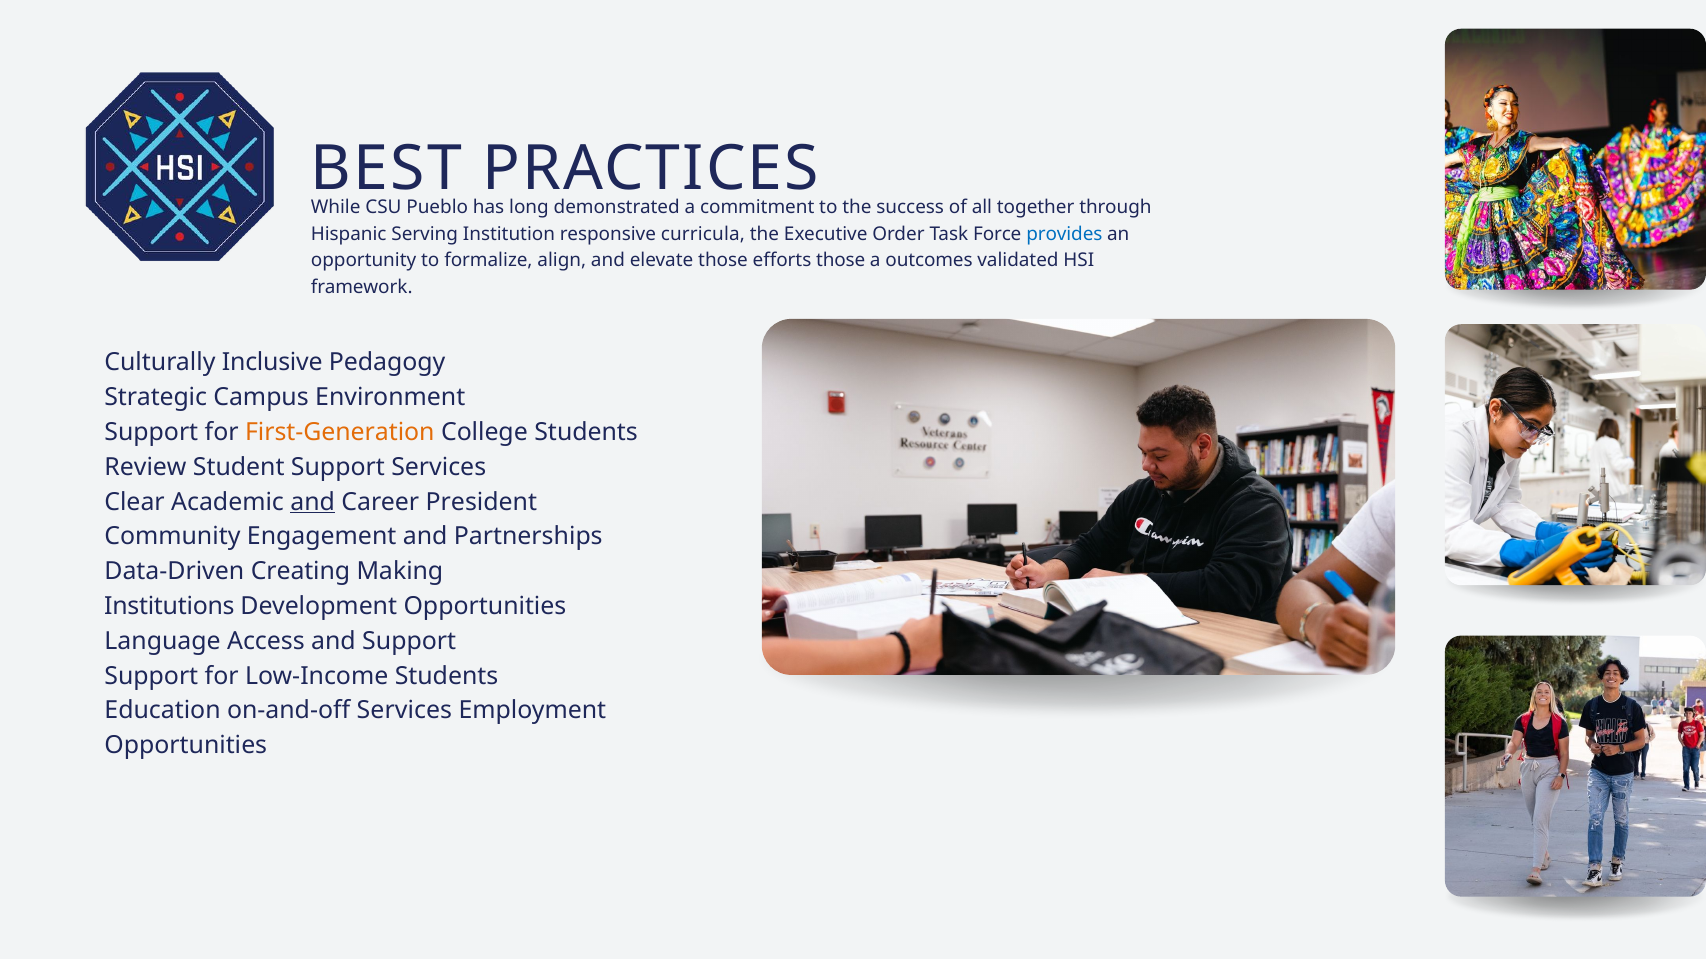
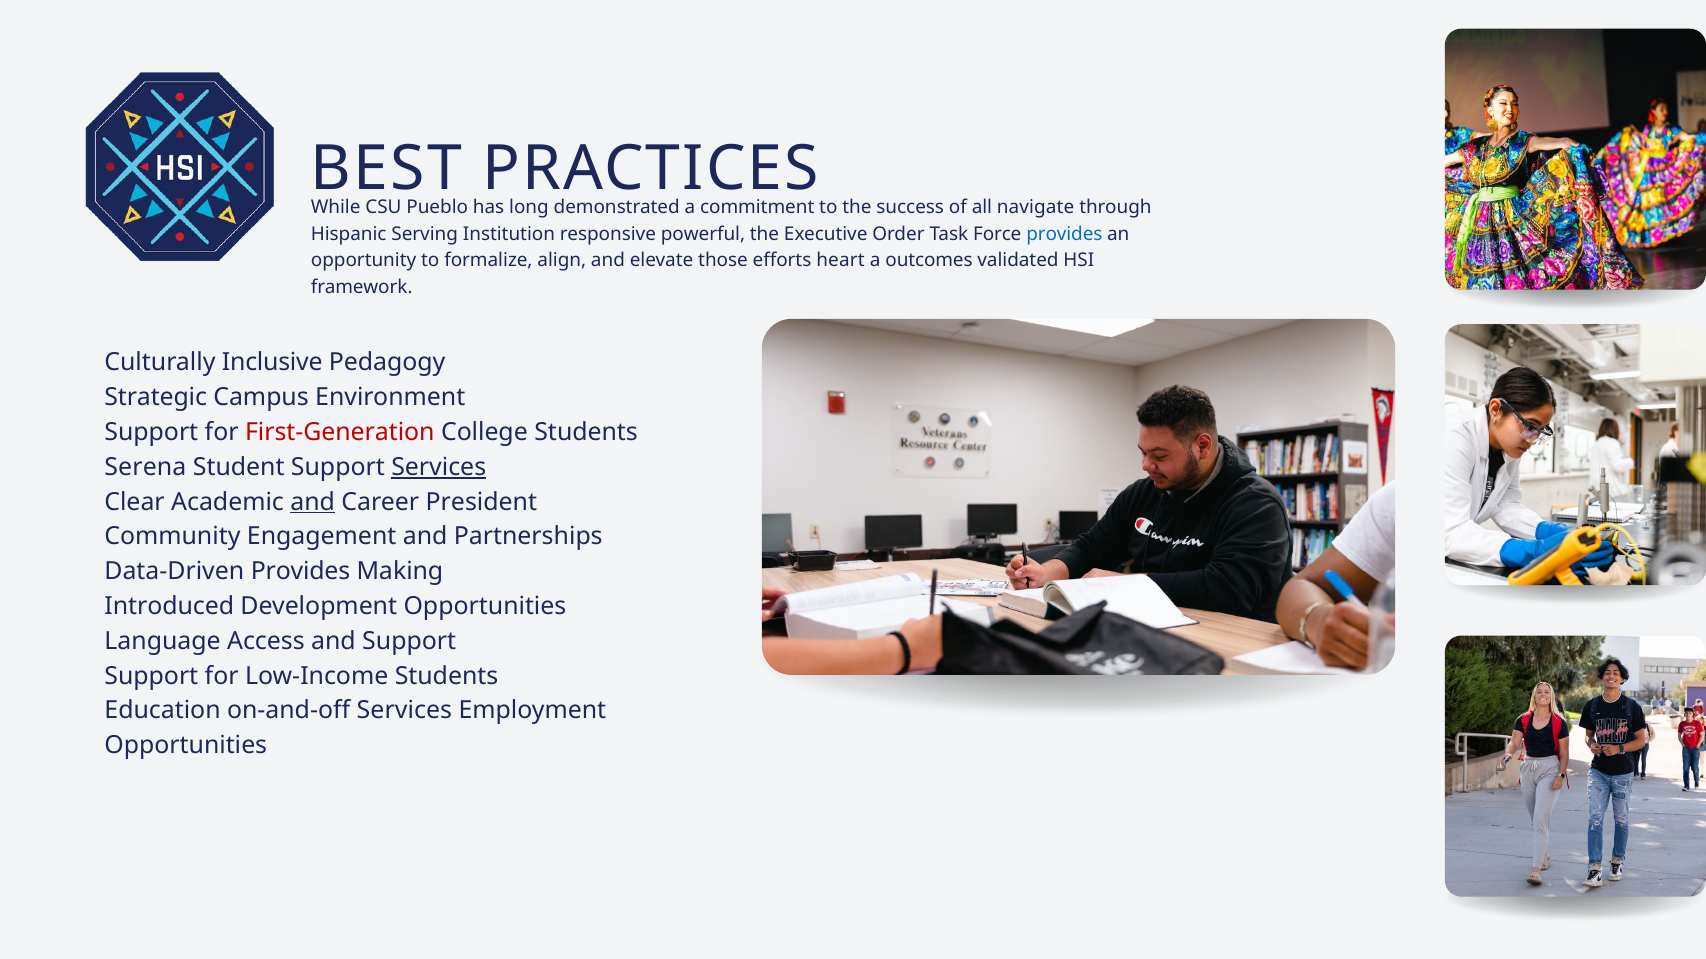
together: together -> navigate (1036, 208)
curricula: curricula -> powerful (703, 234)
efforts those: those -> heart (841, 261)
First-Generation colour: orange -> red (340, 433)
Review: Review -> Serena (145, 467)
Services underline: none -> present (439, 467)
Data-Driven Creating: Creating -> Provides (301, 572)
Institutions: Institutions -> Introduced (169, 607)
